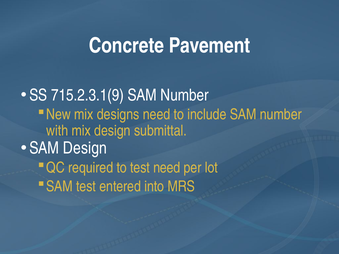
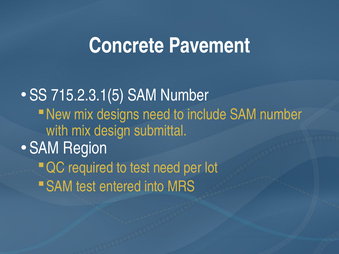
715.2.3.1(9: 715.2.3.1(9 -> 715.2.3.1(5 (87, 95)
SAM Design: Design -> Region (85, 148)
